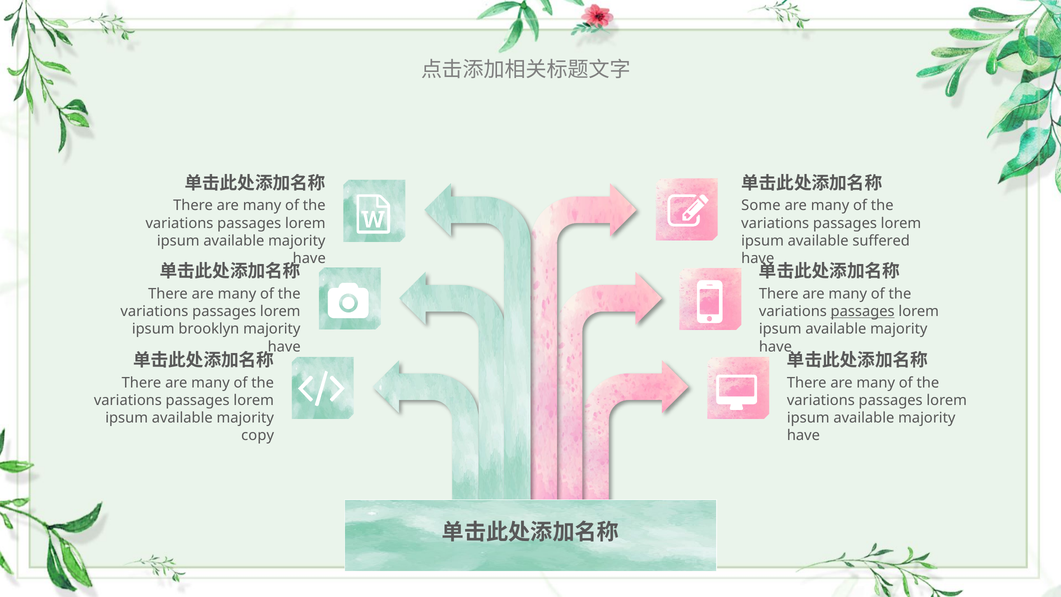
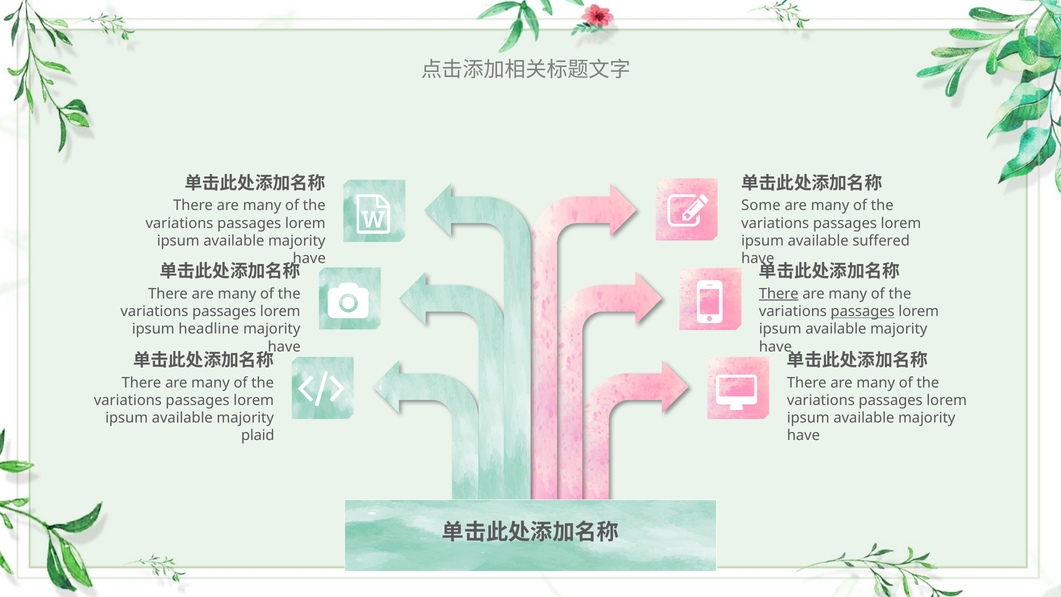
There underline: none -> present (779, 294)
brooklyn: brooklyn -> headline (209, 329)
copy: copy -> plaid (258, 435)
